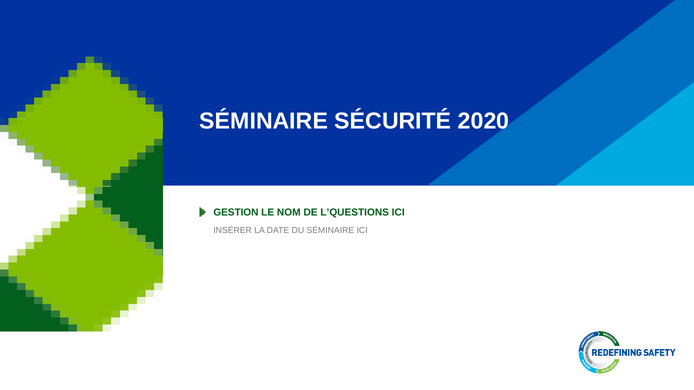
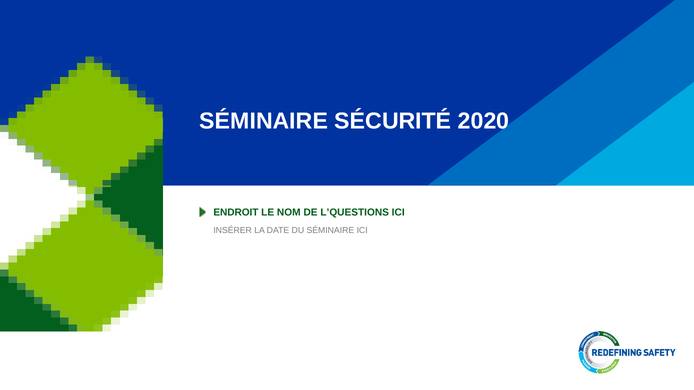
GESTION: GESTION -> ENDROIT (236, 212)
